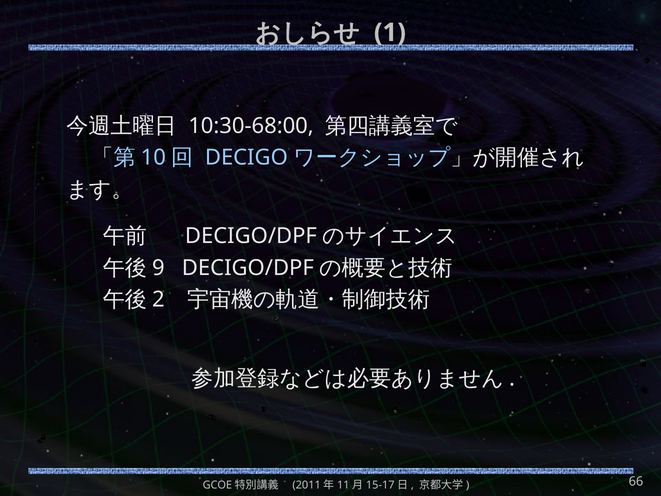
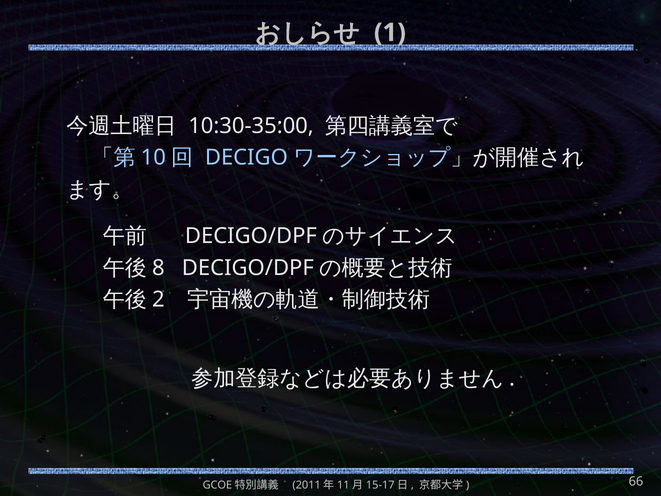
10:30-68:00: 10:30-68:00 -> 10:30-35:00 (251, 126)
9: 9 -> 8 (158, 268)
